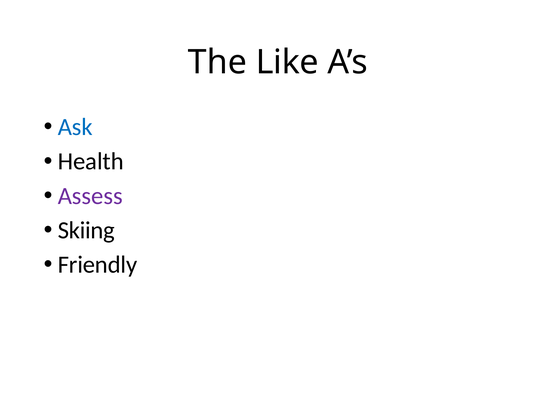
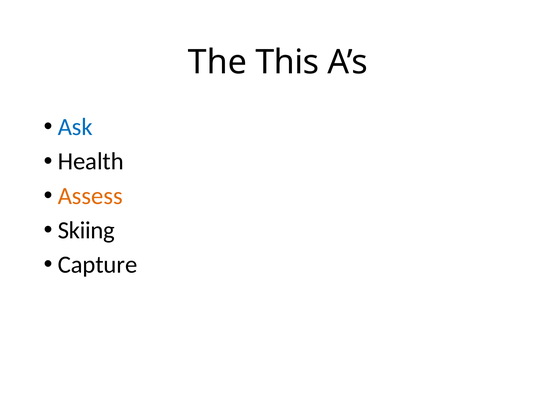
Like: Like -> This (287, 62)
Assess colour: purple -> orange (90, 196)
Friendly: Friendly -> Capture (97, 265)
